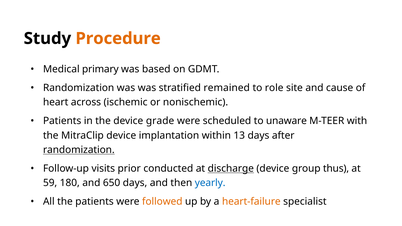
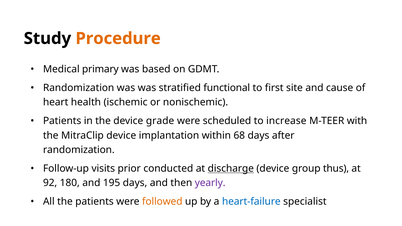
remained: remained -> functional (227, 88)
role: role -> first (274, 88)
across: across -> health (86, 102)
unaware: unaware -> increase (286, 121)
13: 13 -> 68 (239, 135)
randomization underline: present -> none (79, 150)
59: 59 -> 92 (50, 183)
650: 650 -> 195 (112, 183)
yearly colour: blue -> purple (210, 183)
heart-failure colour: orange -> blue (251, 202)
